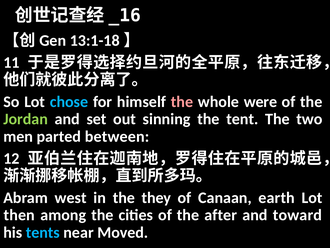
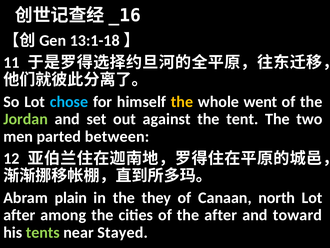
the colour: pink -> yellow (182, 102)
were: were -> went (260, 102)
sinning: sinning -> against (167, 119)
west: west -> plain (71, 197)
earth: earth -> north (277, 197)
then: then -> after (19, 215)
tents colour: light blue -> light green (43, 232)
Moved: Moved -> Stayed (123, 232)
